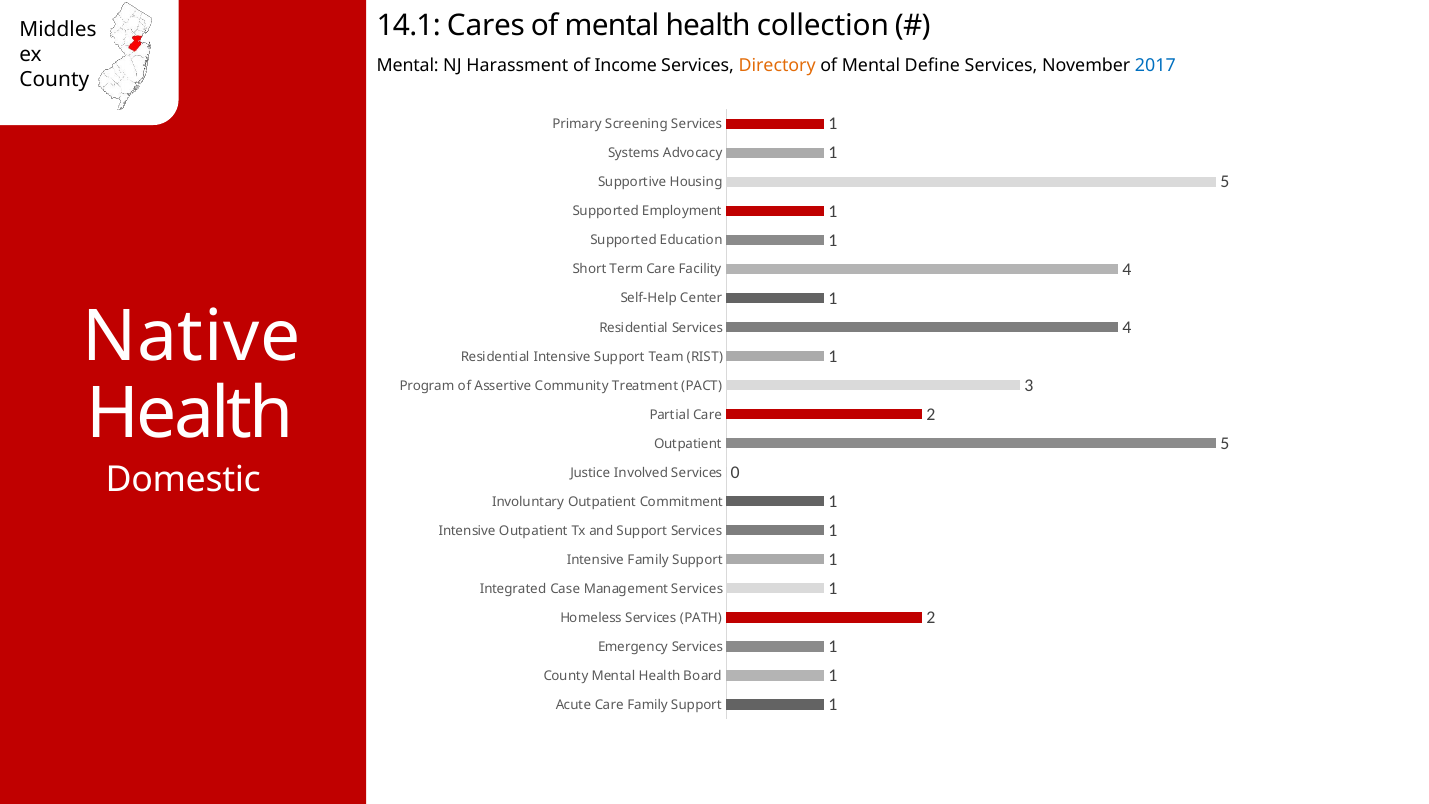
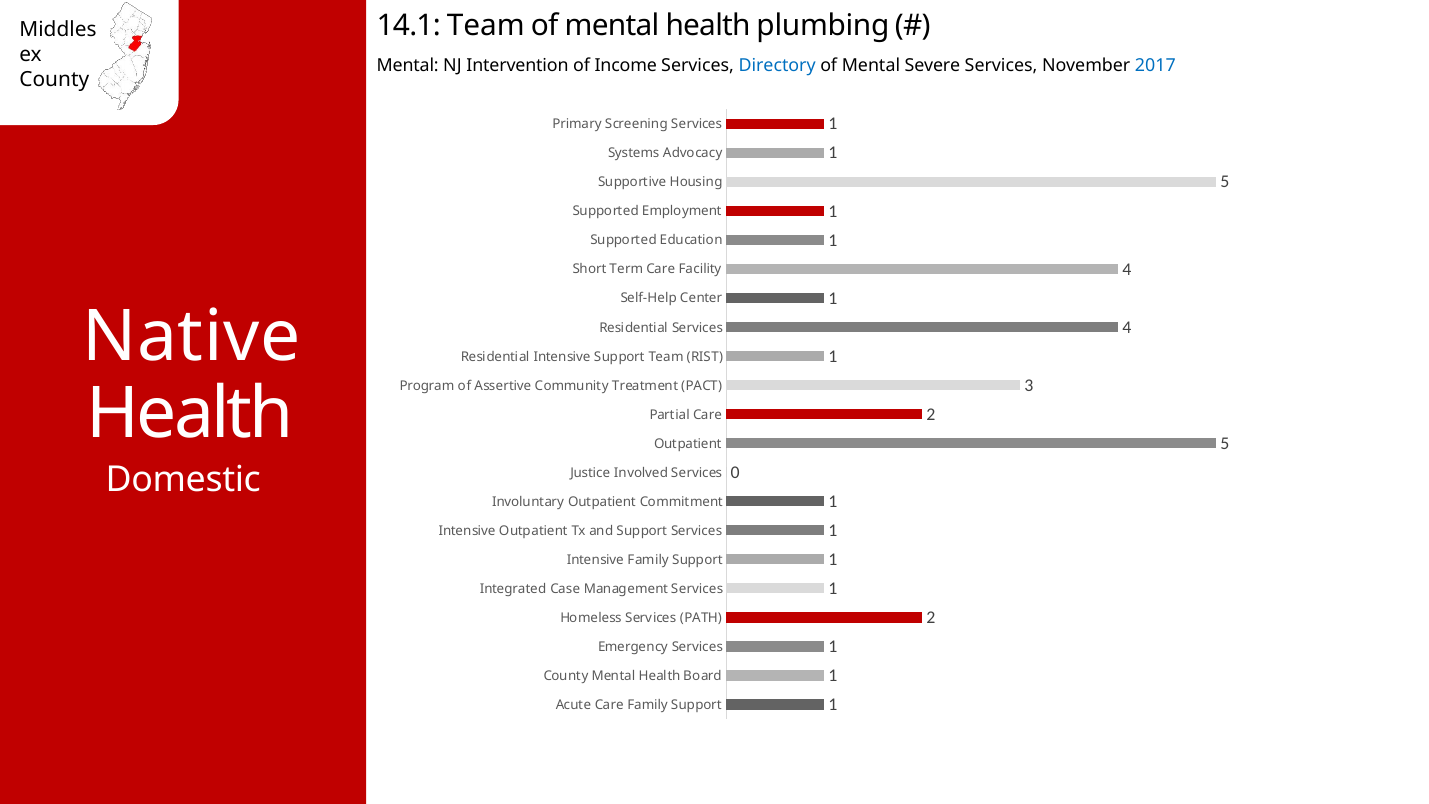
14.1 Cares: Cares -> Team (486, 25)
collection: collection -> plumbing (823, 25)
Harassment: Harassment -> Intervention (517, 65)
Directory colour: orange -> blue (777, 65)
Define: Define -> Severe (932, 65)
